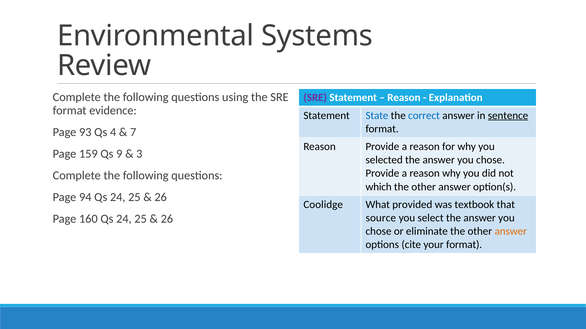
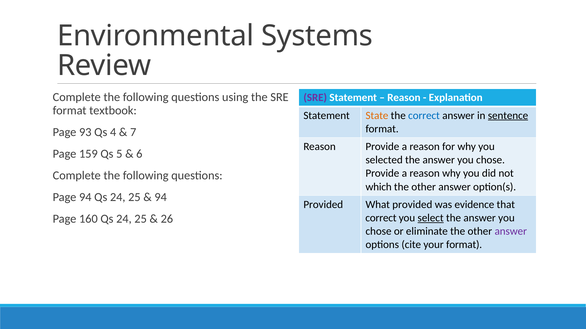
evidence: evidence -> textbook (113, 111)
State colour: blue -> orange (377, 116)
9: 9 -> 5 (119, 154)
3: 3 -> 6 (139, 154)
26: 26 -> 94 (161, 198)
Coolidge: Coolidge -> Provided (323, 205)
textbook: textbook -> evidence (474, 205)
source: source -> correct (381, 218)
select underline: none -> present (431, 218)
answer colour: orange -> purple (511, 232)
